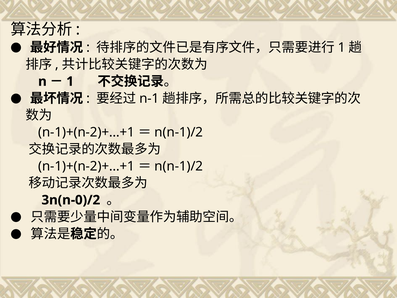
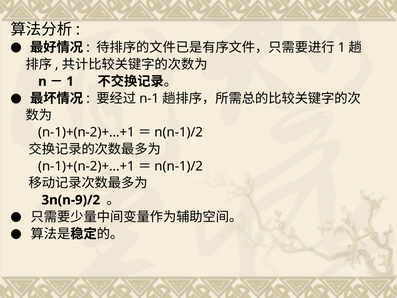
3n(n-0)/2: 3n(n-0)/2 -> 3n(n-9)/2 (71, 200)
